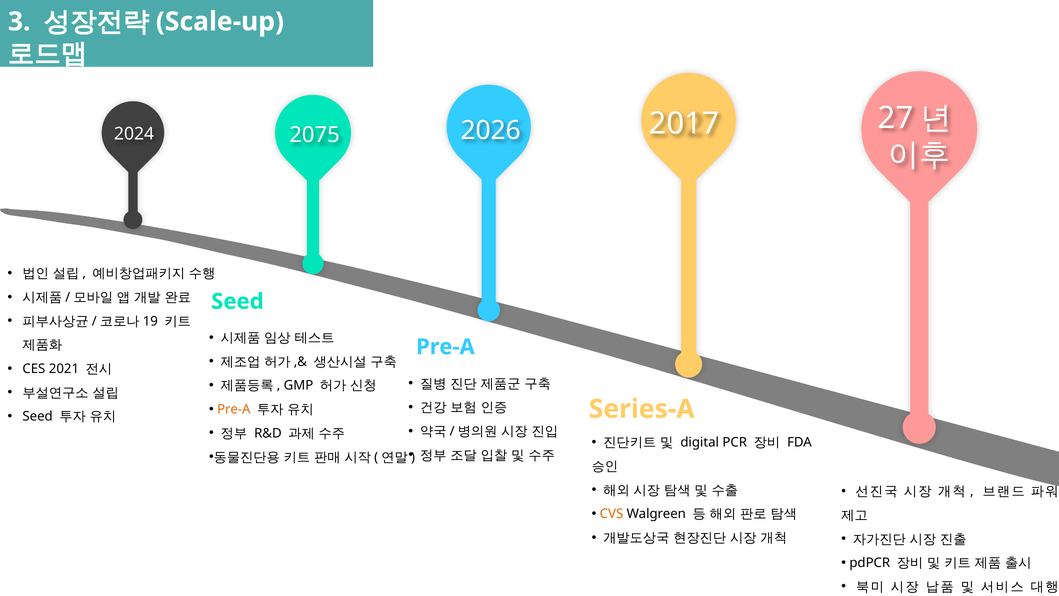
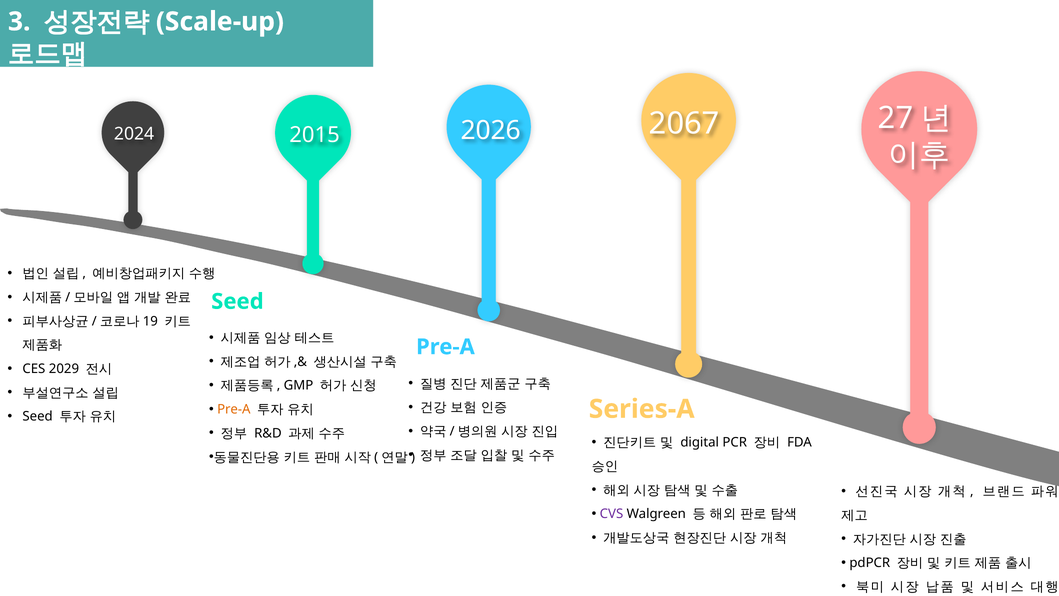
2075: 2075 -> 2015 (315, 135)
2017: 2017 -> 2067 (684, 123)
2021: 2021 -> 2029 (64, 369)
CVS colour: orange -> purple (611, 514)
